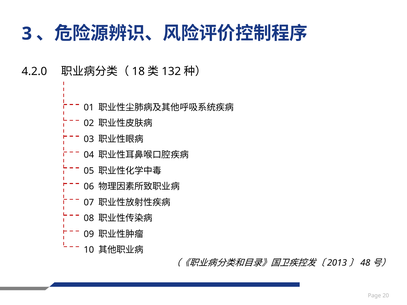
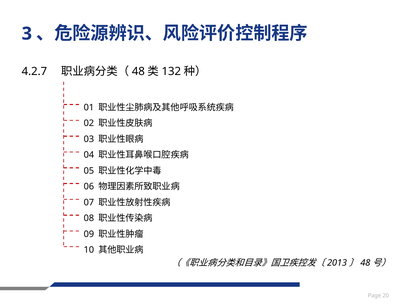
4.2.0: 4.2.0 -> 4.2.7 (34, 72)
18: 18 -> 48 (138, 72)
